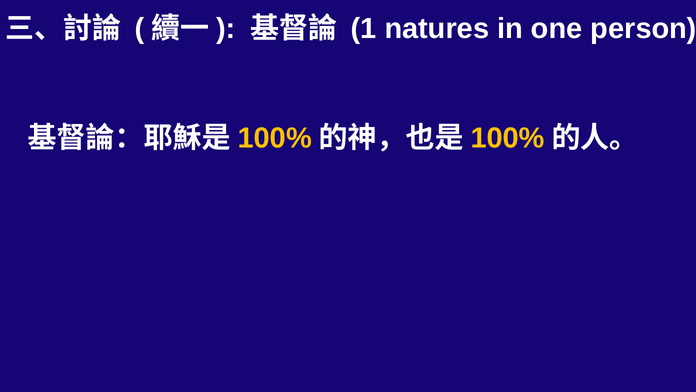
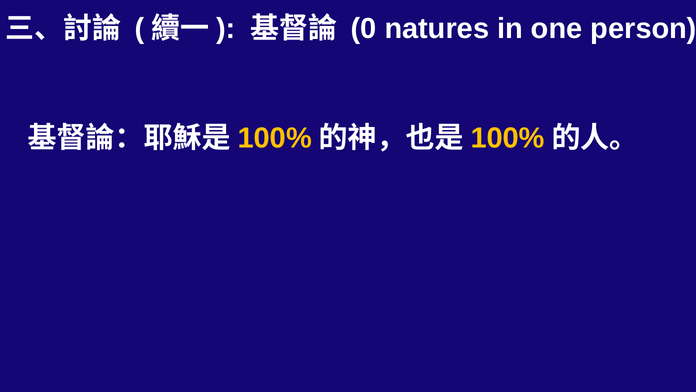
1: 1 -> 0 (364, 28)
